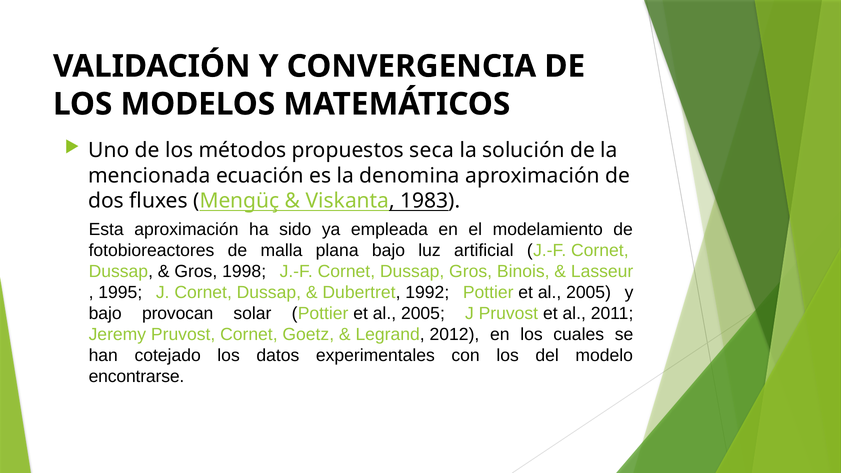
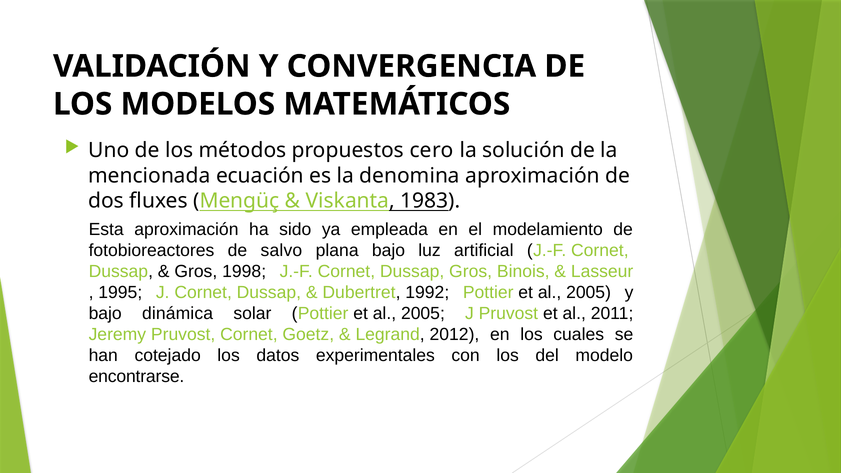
seca: seca -> cero (432, 150)
malla: malla -> salvo (281, 250)
provocan: provocan -> dinámica (178, 313)
